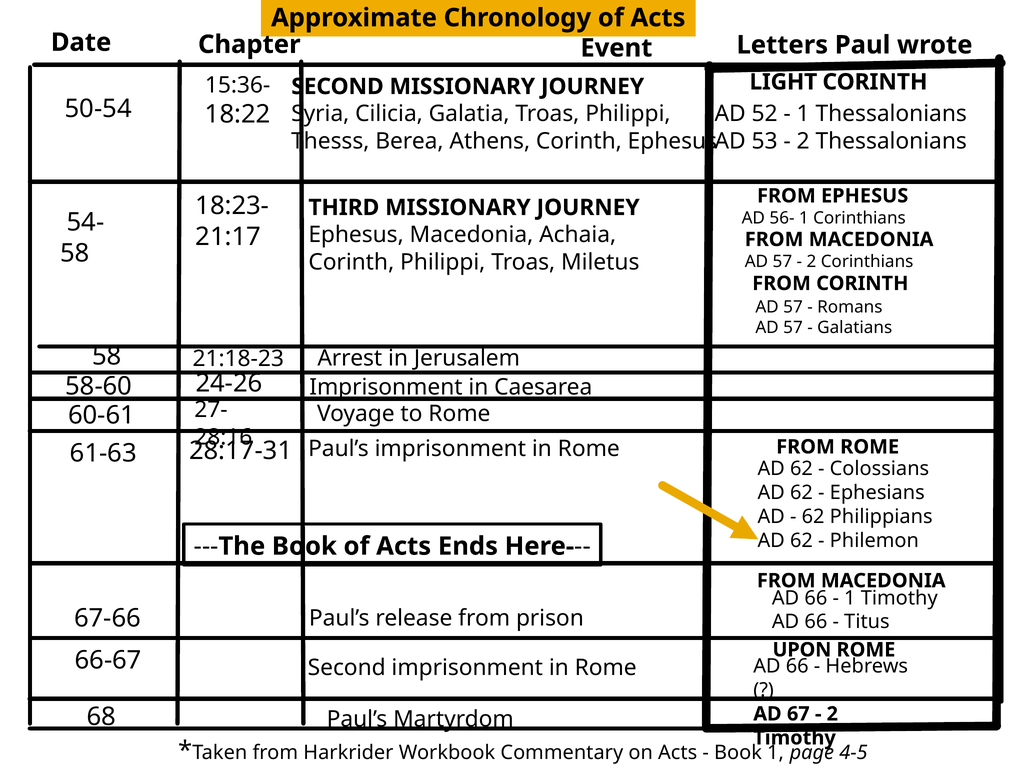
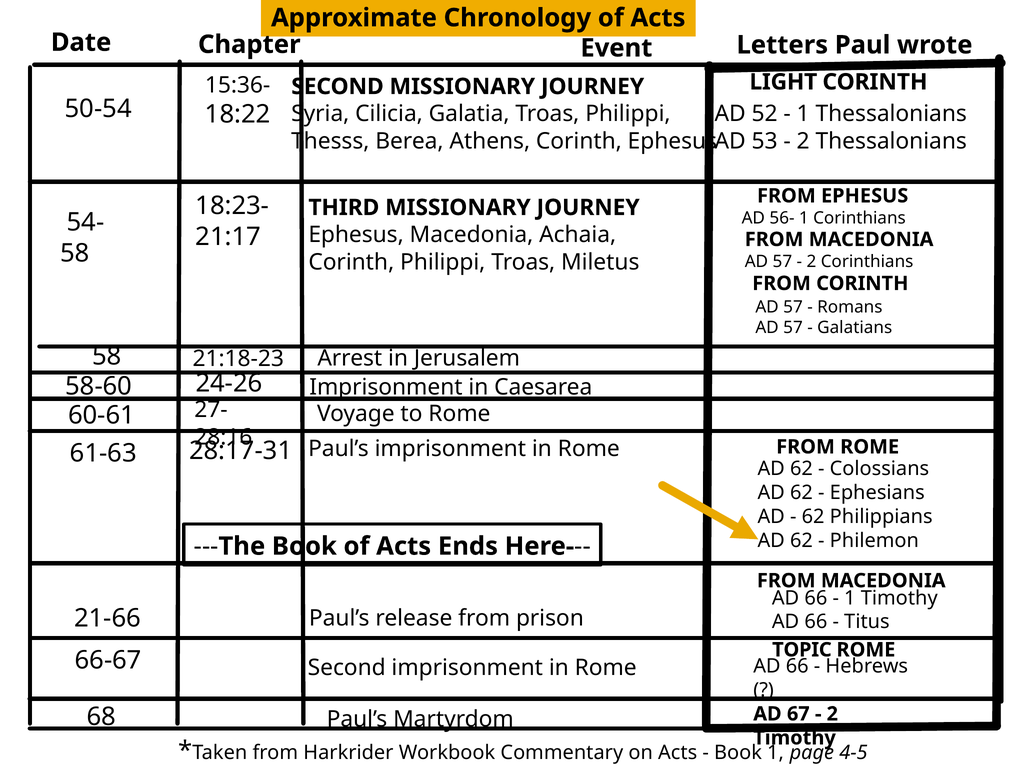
67-66: 67-66 -> 21-66 (108, 619)
UPON: UPON -> TOPIC (802, 650)
